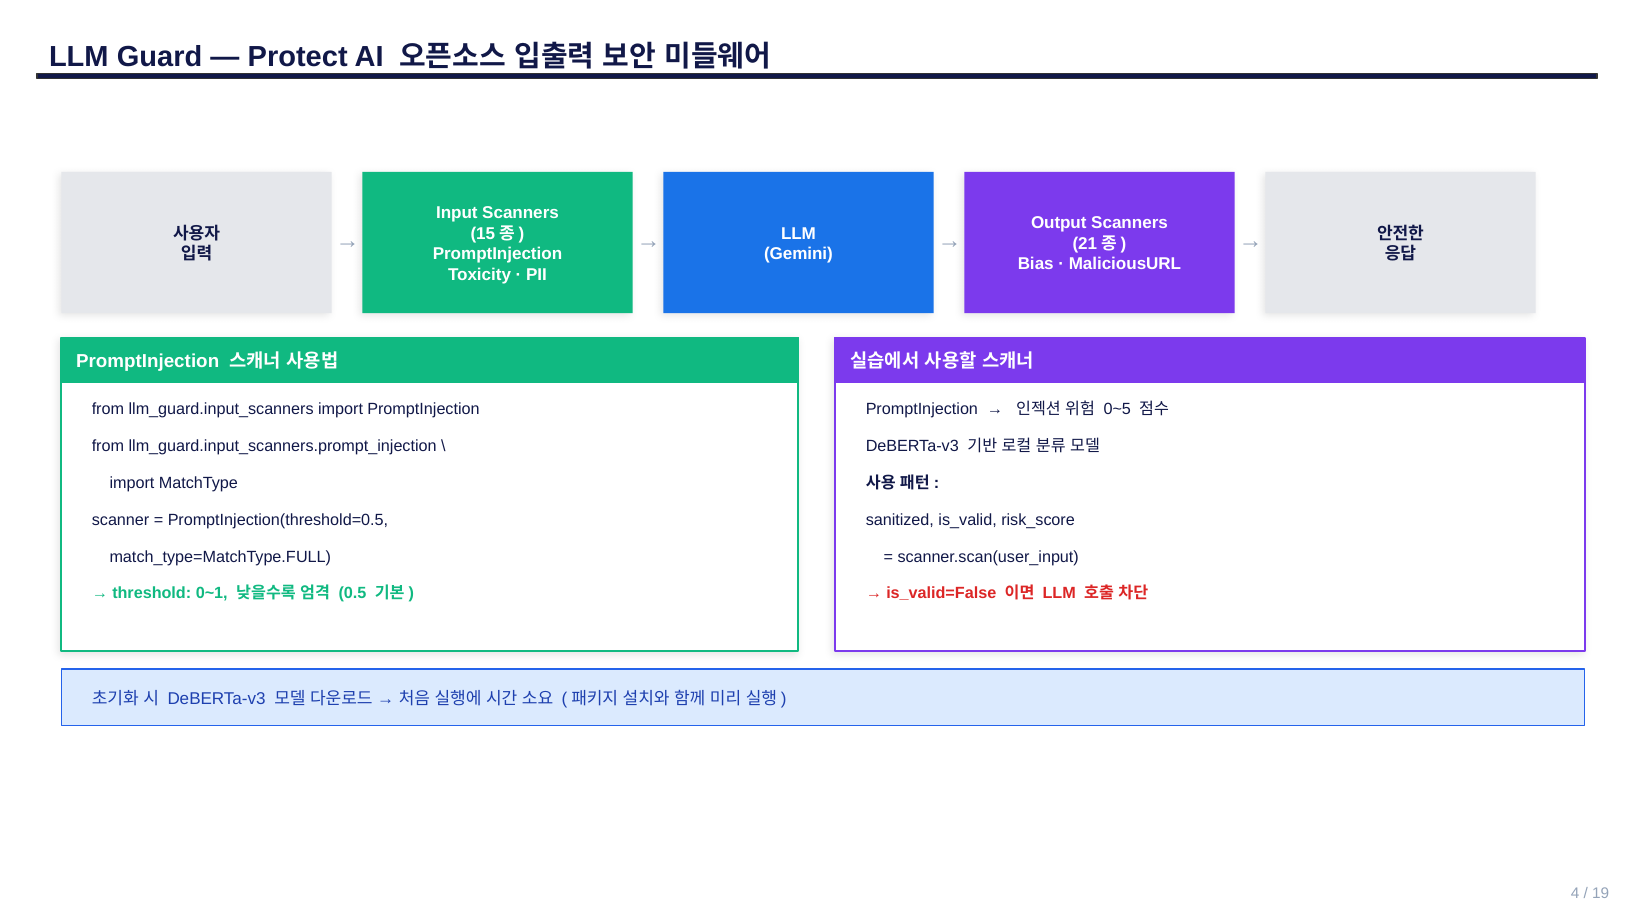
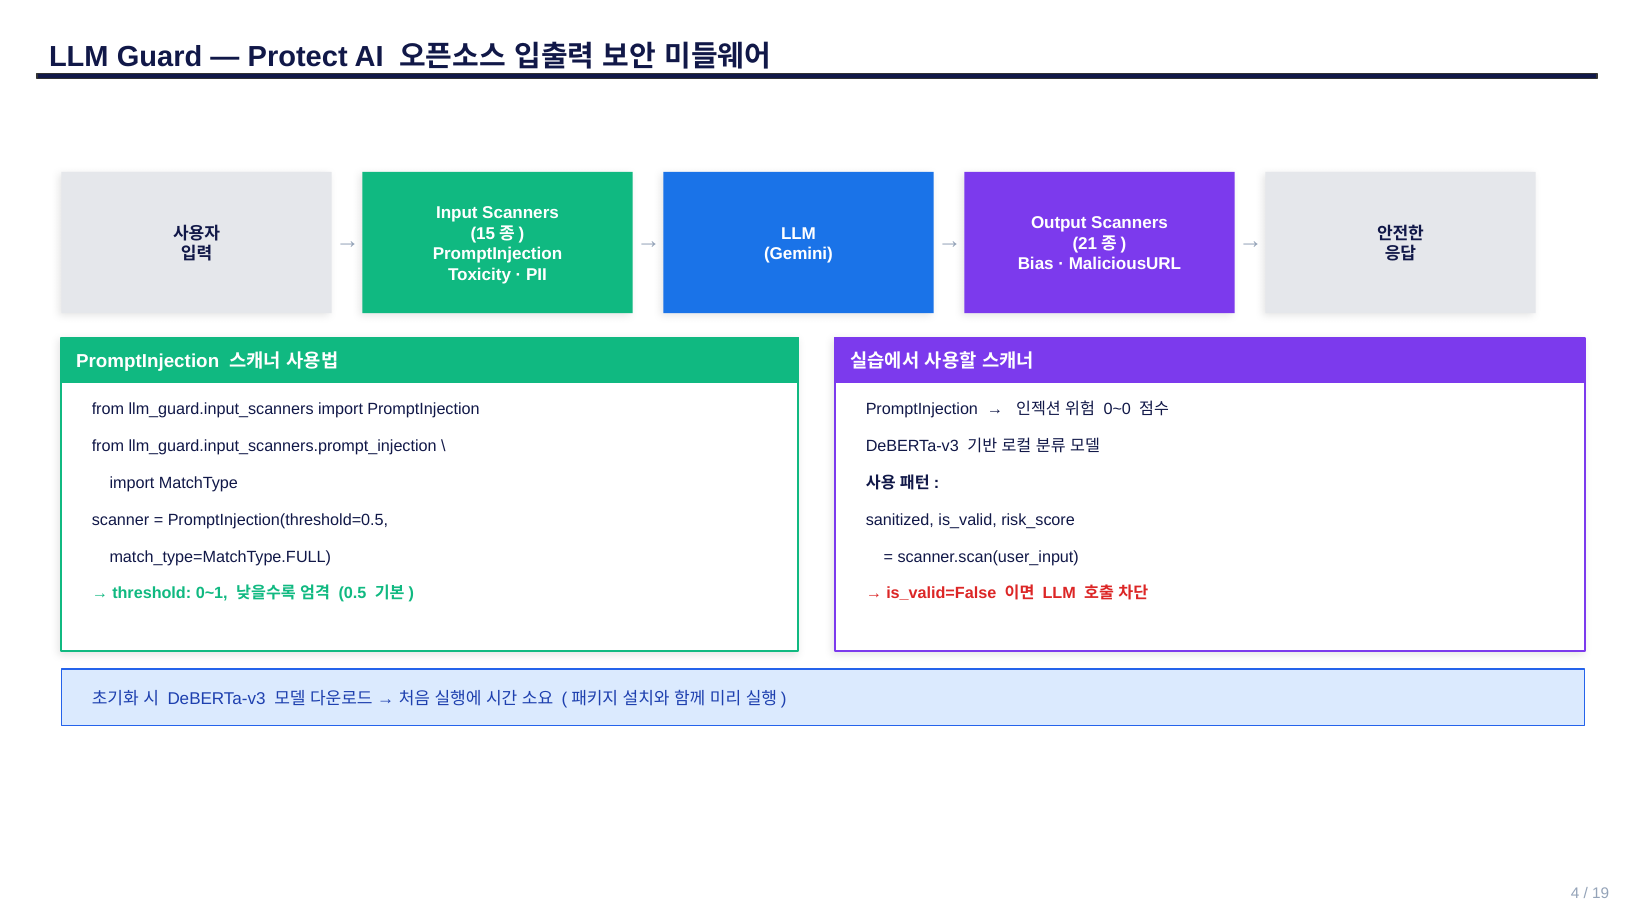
0~5: 0~5 -> 0~0 (1117, 410)
